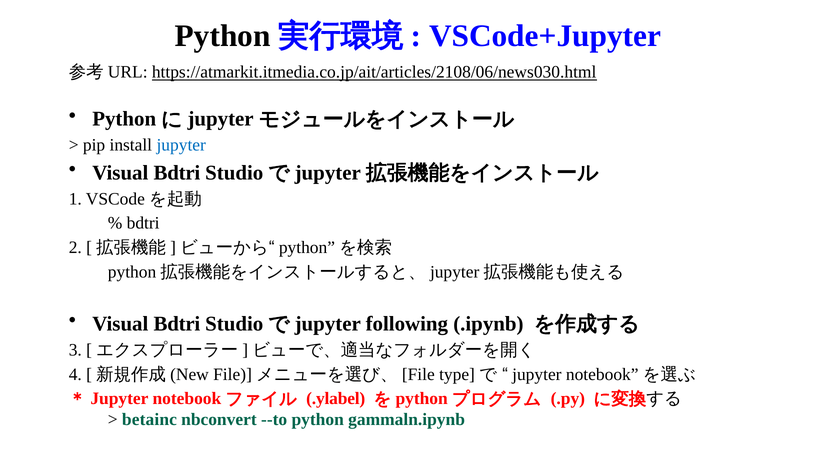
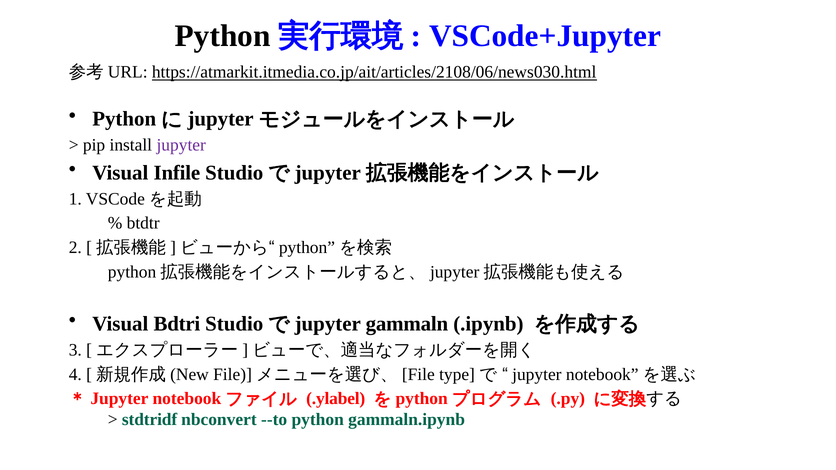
jupyter colour: blue -> purple (181, 145)
Bdtri: Bdtri -> Infile (177, 173)
bdtri: bdtri -> btdtr (143, 223)
following: following -> gammaln (407, 324)
betainc: betainc -> stdtridf (150, 420)
